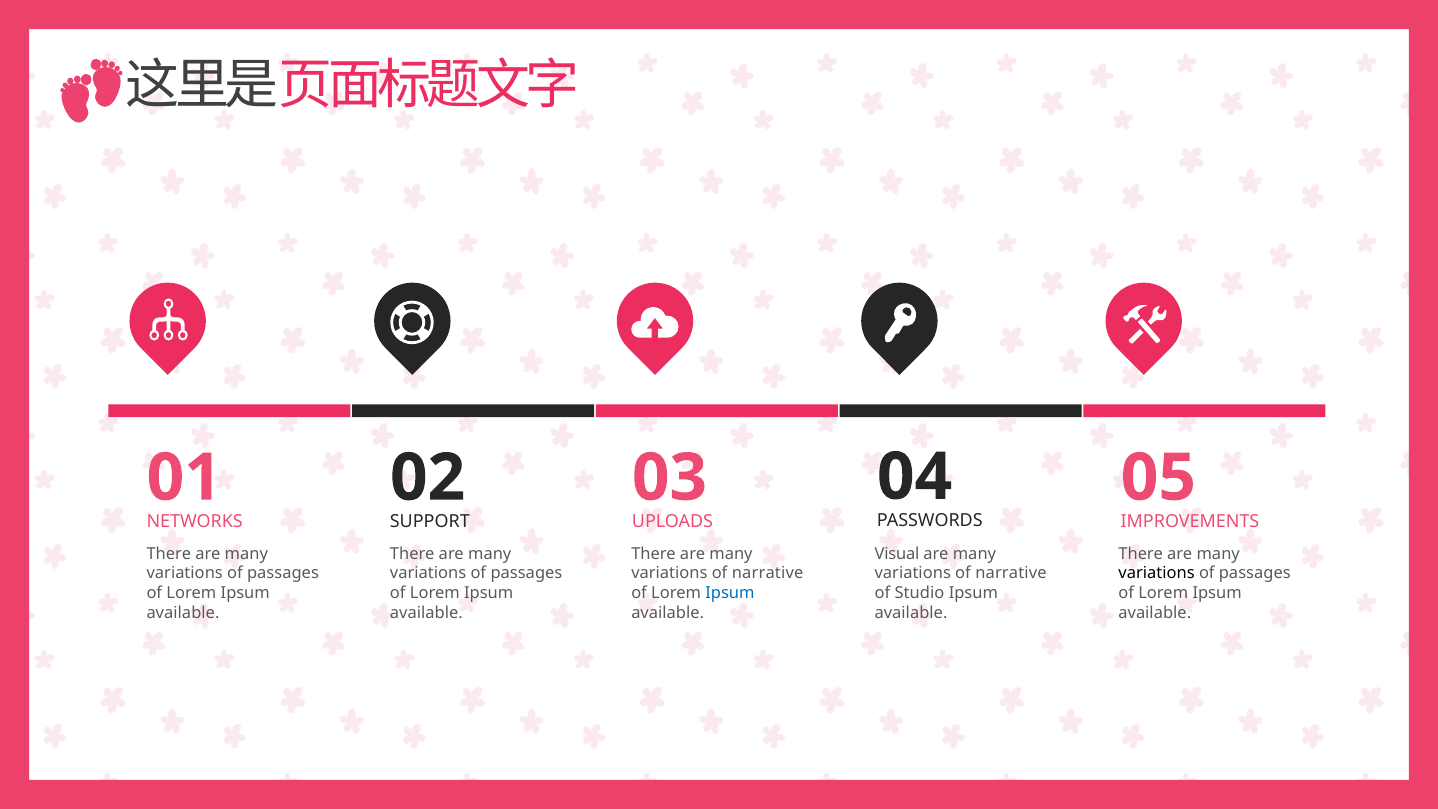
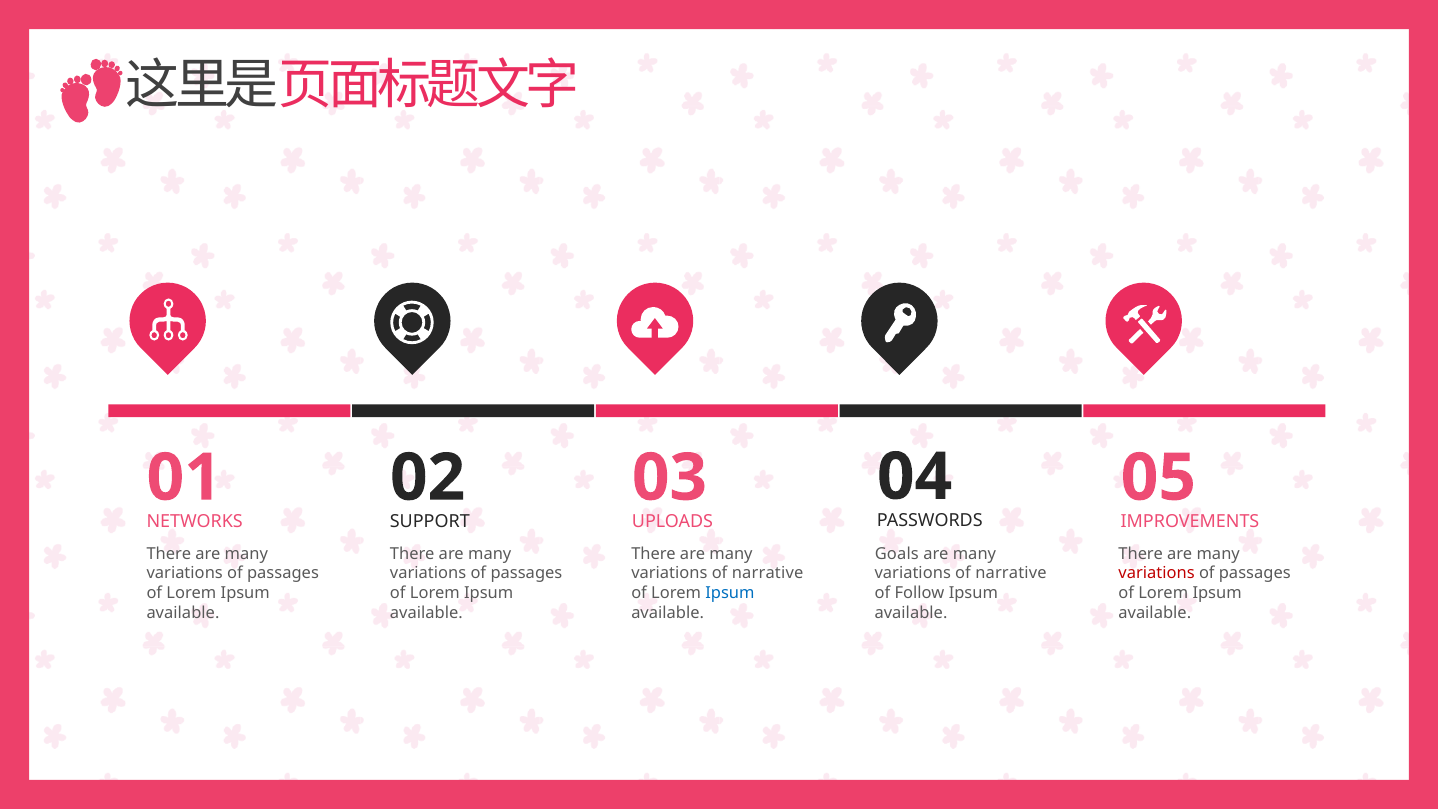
Visual: Visual -> Goals (897, 554)
variations colour: black -> red (1157, 573)
Studio: Studio -> Follow (920, 593)
